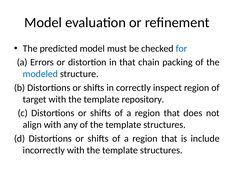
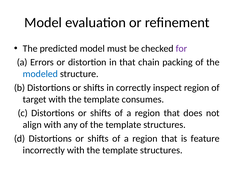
for colour: blue -> purple (181, 49)
repository: repository -> consumes (143, 100)
include: include -> feature (205, 139)
